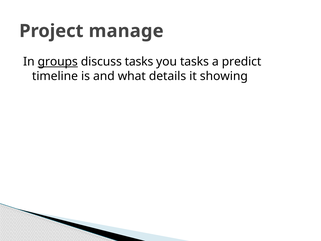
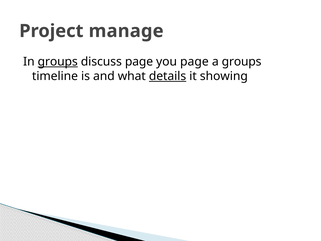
discuss tasks: tasks -> page (139, 62)
you tasks: tasks -> page (194, 62)
a predict: predict -> groups (242, 62)
details underline: none -> present (168, 76)
